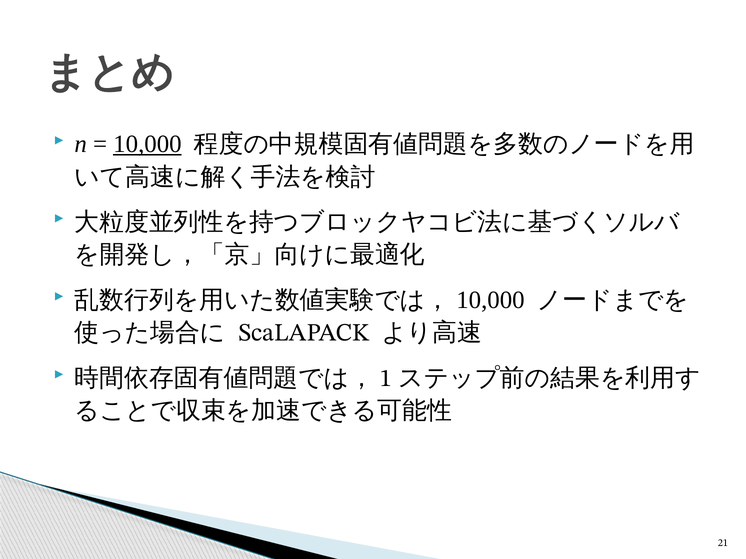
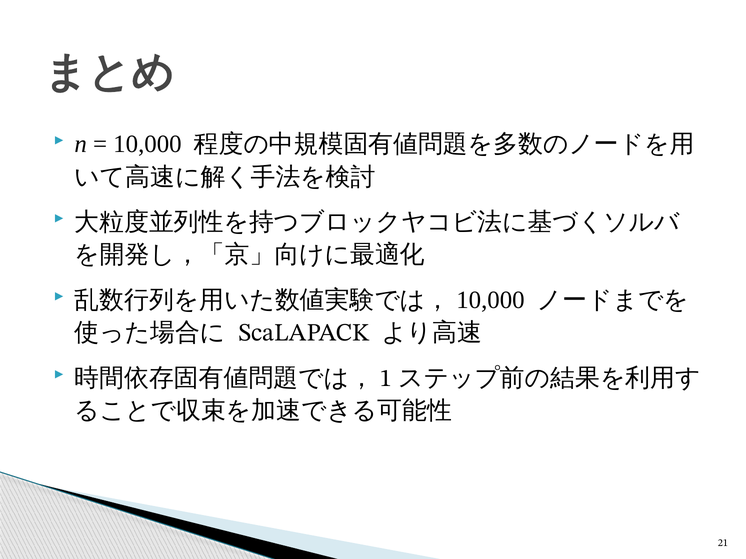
10,000 underline: present -> none (147, 144)
